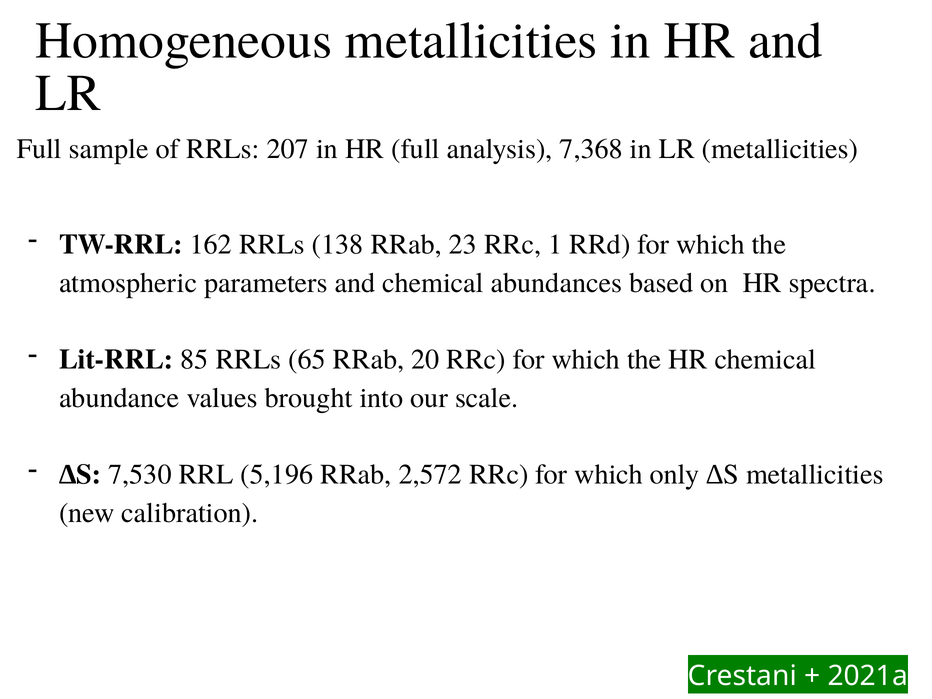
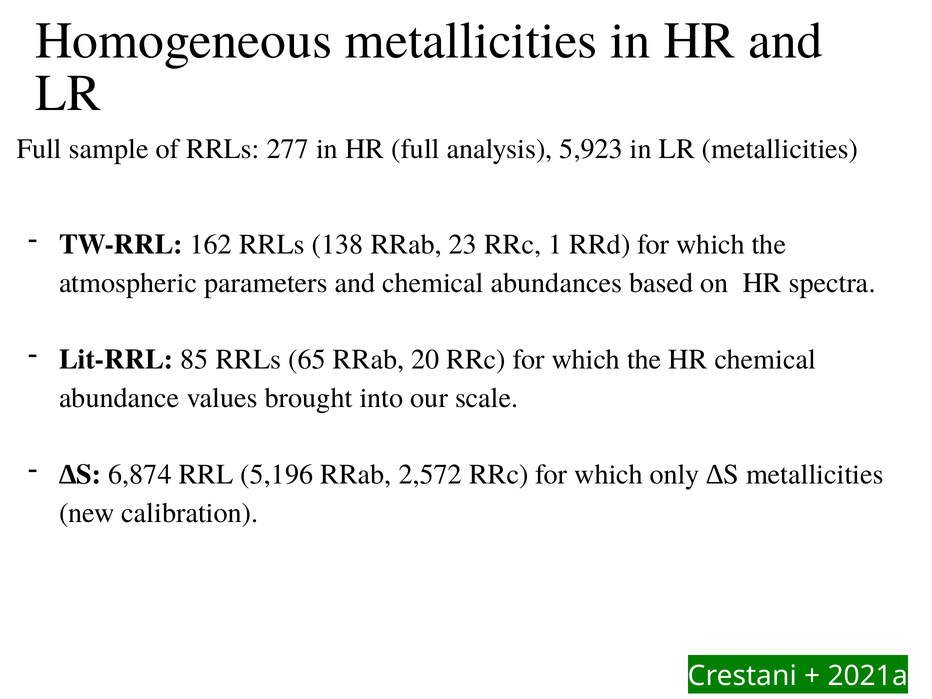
207: 207 -> 277 (288, 149)
7,368: 7,368 -> 5,923 (591, 149)
7,530: 7,530 -> 6,874 (140, 474)
